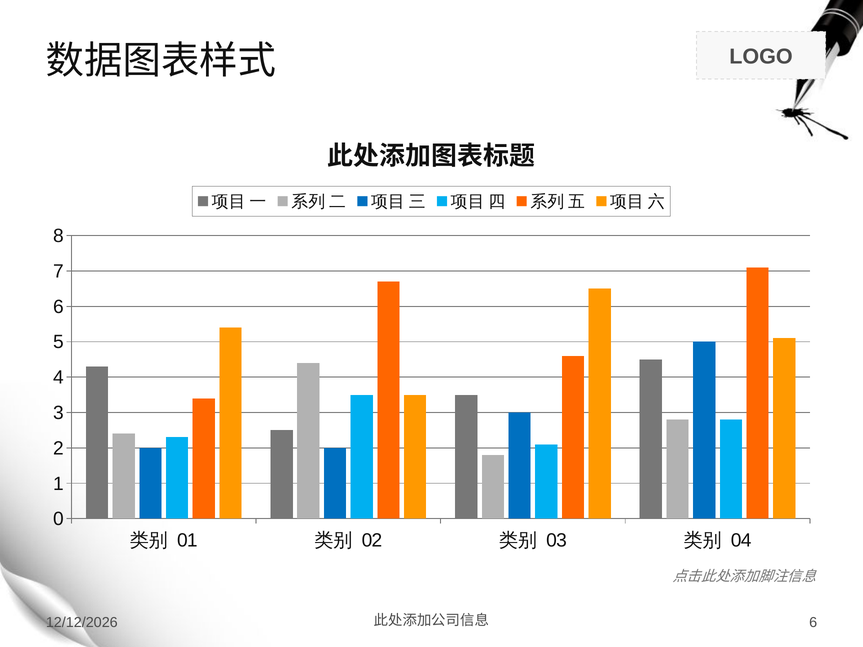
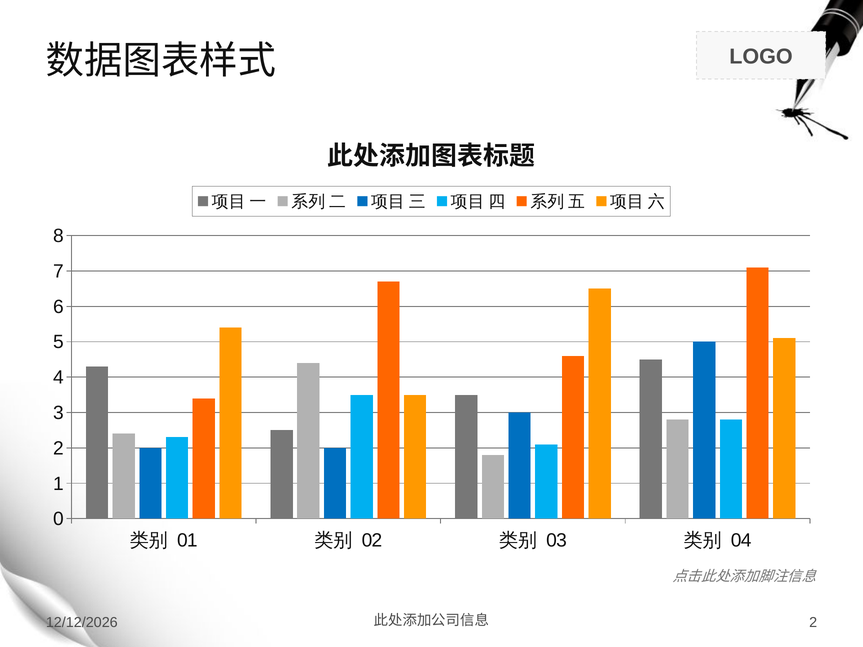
6: 6 -> 2 (813, 623)
